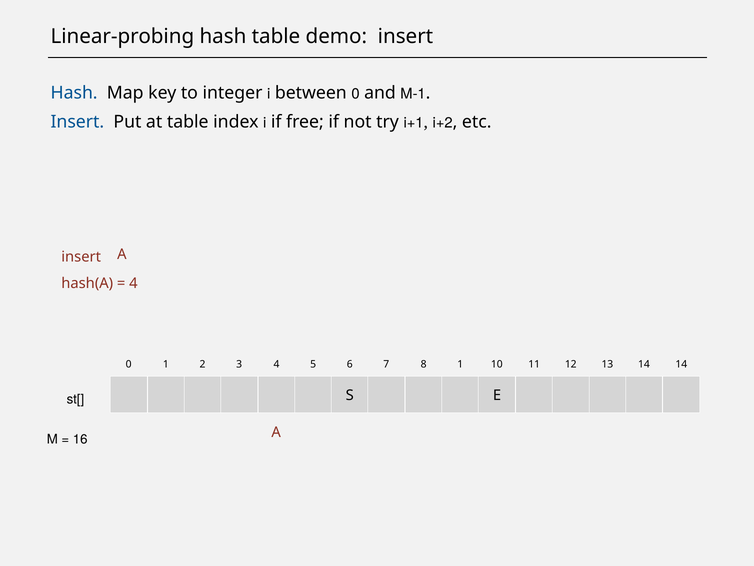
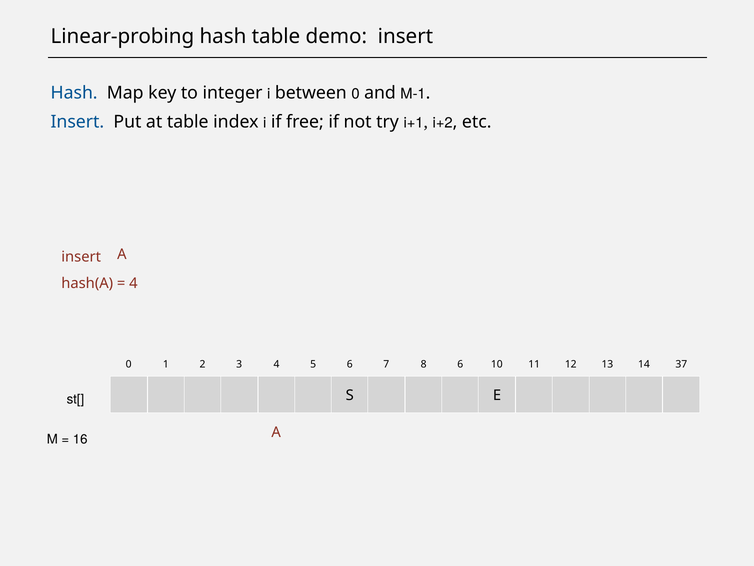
8 1: 1 -> 6 (460, 364)
14 14: 14 -> 37 (681, 364)
